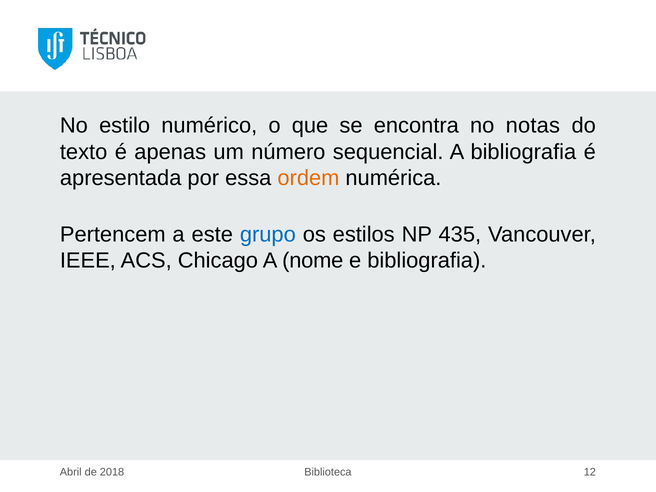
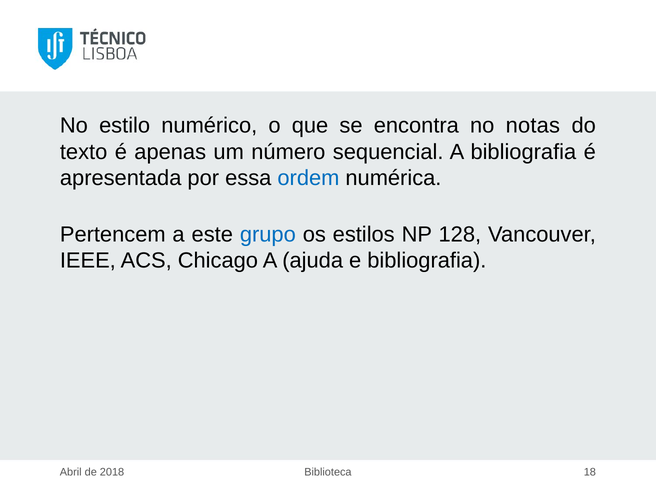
ordem colour: orange -> blue (308, 178)
435: 435 -> 128 (460, 234)
nome: nome -> ajuda (313, 261)
12: 12 -> 18 (590, 472)
